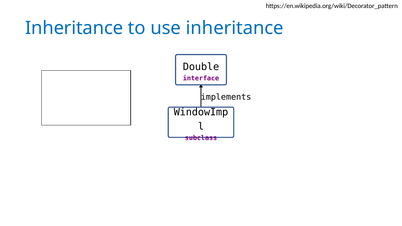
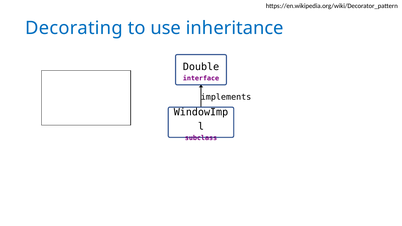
Inheritance: Inheritance -> Decorating (74, 28)
